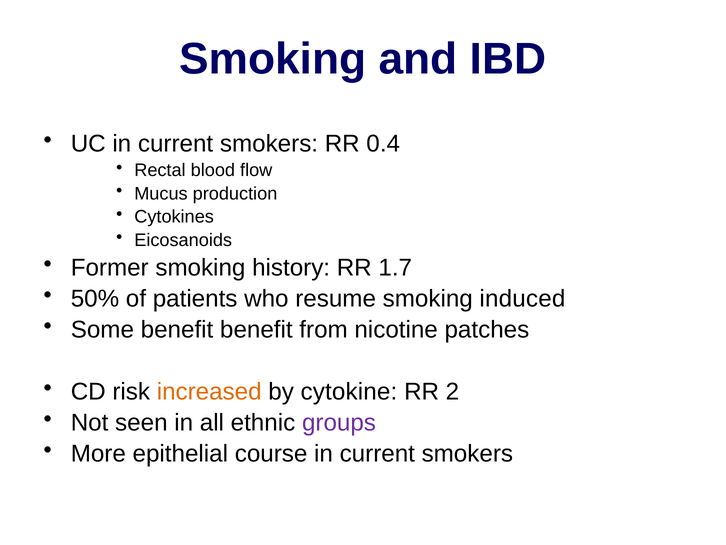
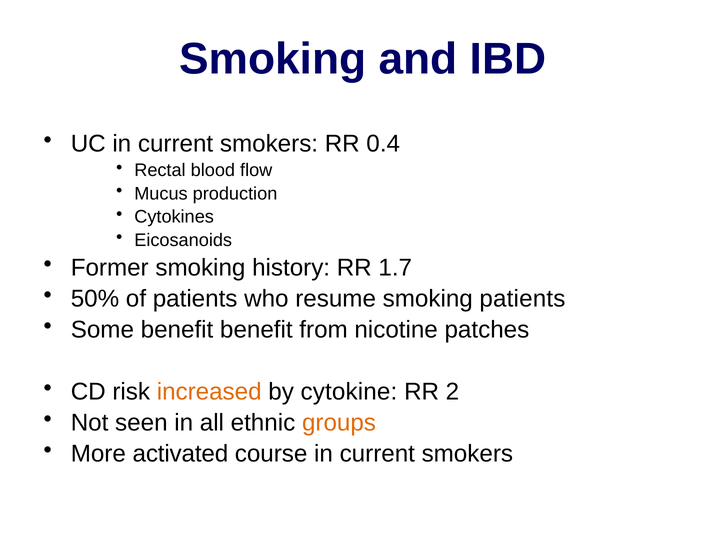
smoking induced: induced -> patients (522, 298)
groups colour: purple -> orange (339, 422)
epithelial: epithelial -> activated (180, 453)
